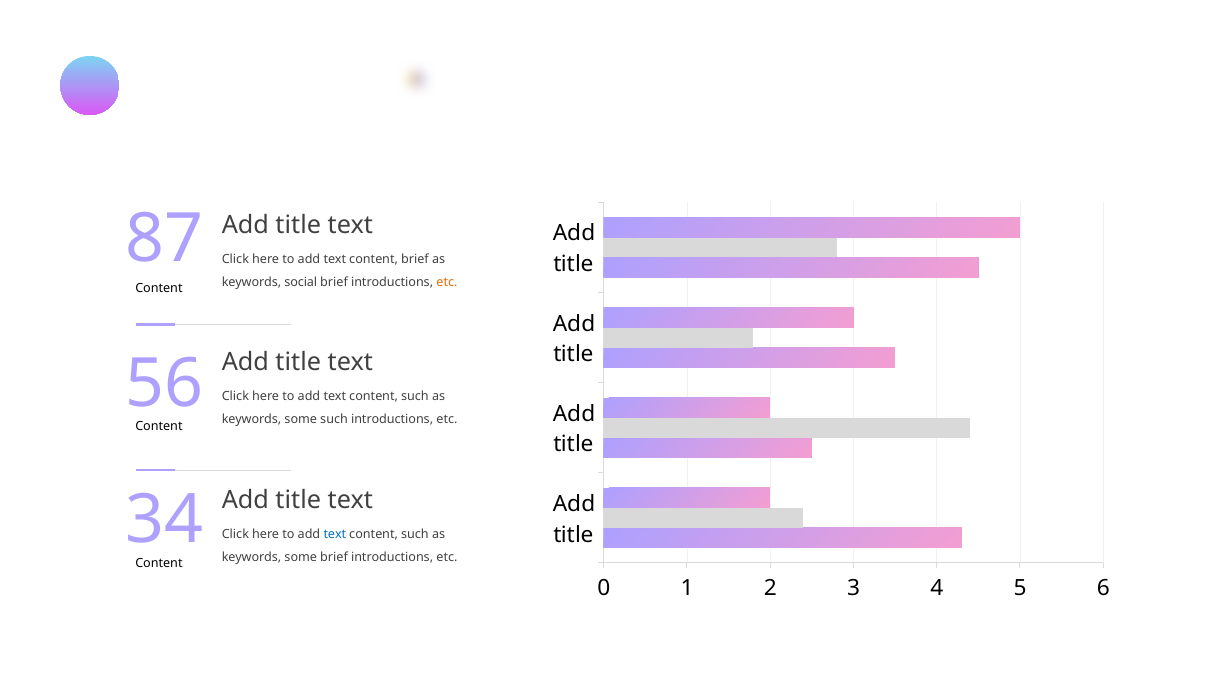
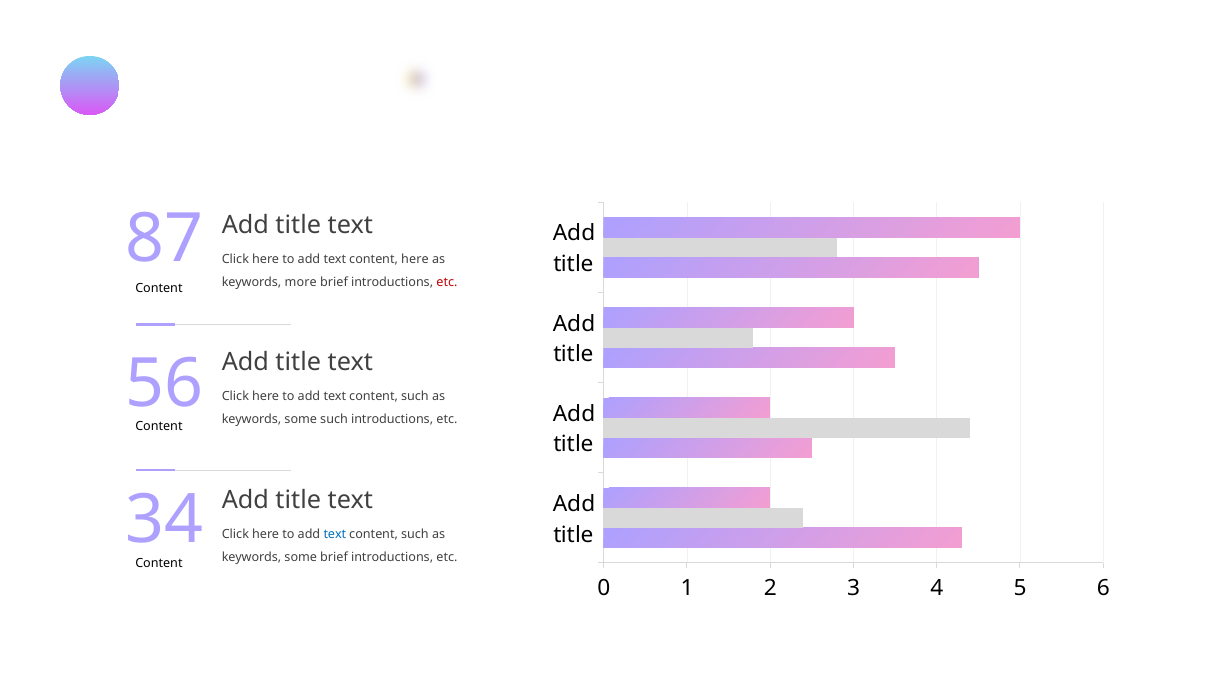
content brief: brief -> here (415, 259)
social: social -> more (301, 282)
etc colour: orange -> red (447, 282)
